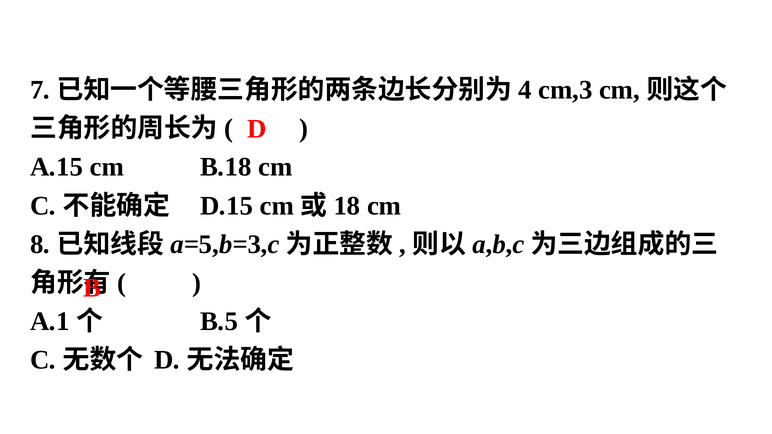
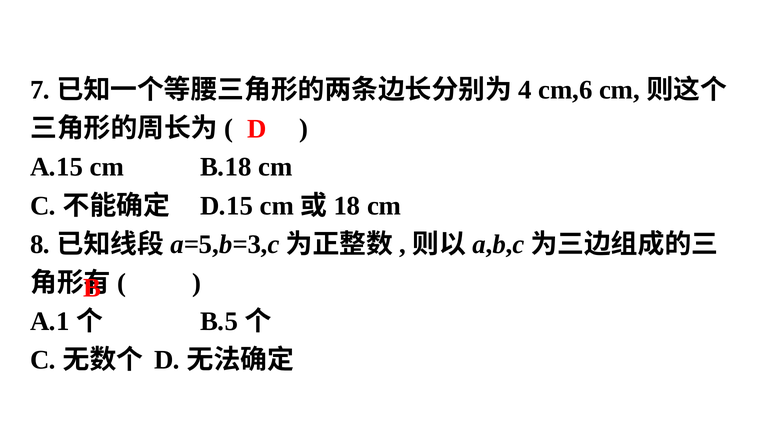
cm,3: cm,3 -> cm,6 (565, 90)
